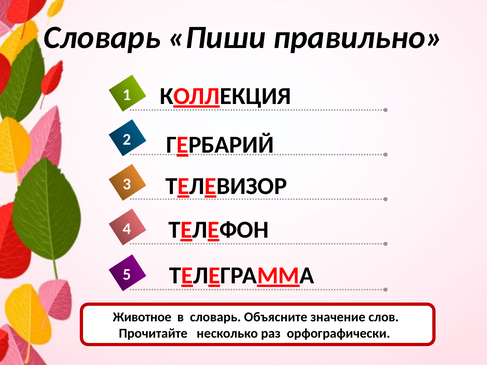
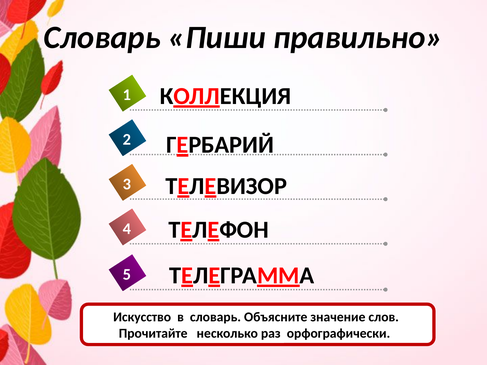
Животное: Животное -> Искусство (142, 317)
